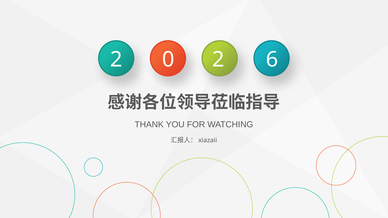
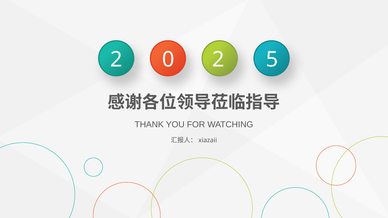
6: 6 -> 5 (272, 60)
